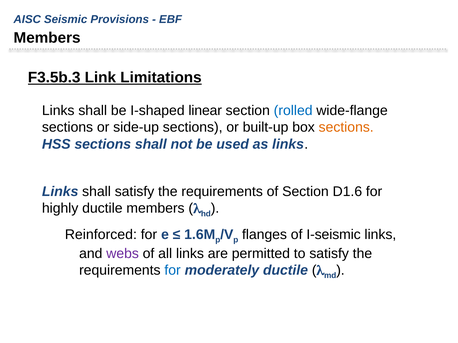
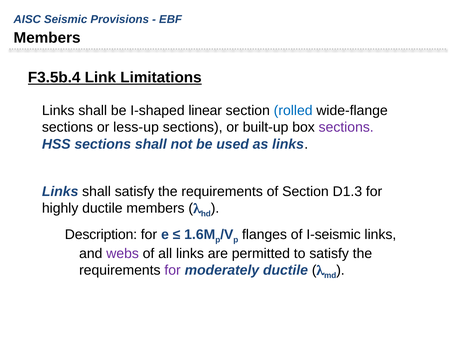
F3.5b.3: F3.5b.3 -> F3.5b.4 (54, 78)
side-up: side-up -> less-up (136, 127)
sections colour: orange -> purple (346, 127)
D1.6: D1.6 -> D1.3 (347, 192)
Reinforced: Reinforced -> Description (101, 235)
for colour: blue -> purple (173, 271)
